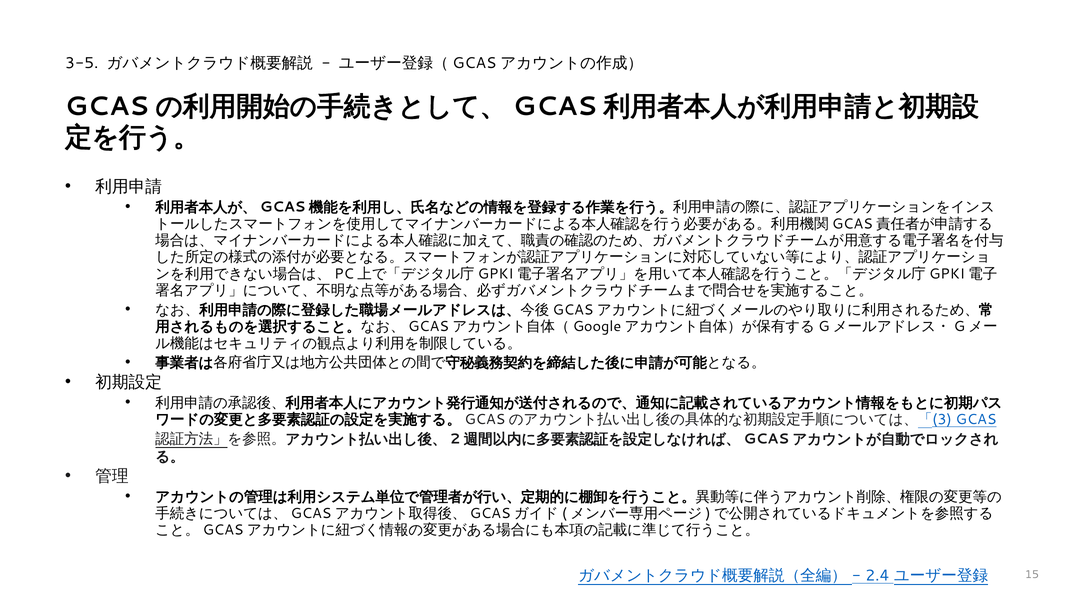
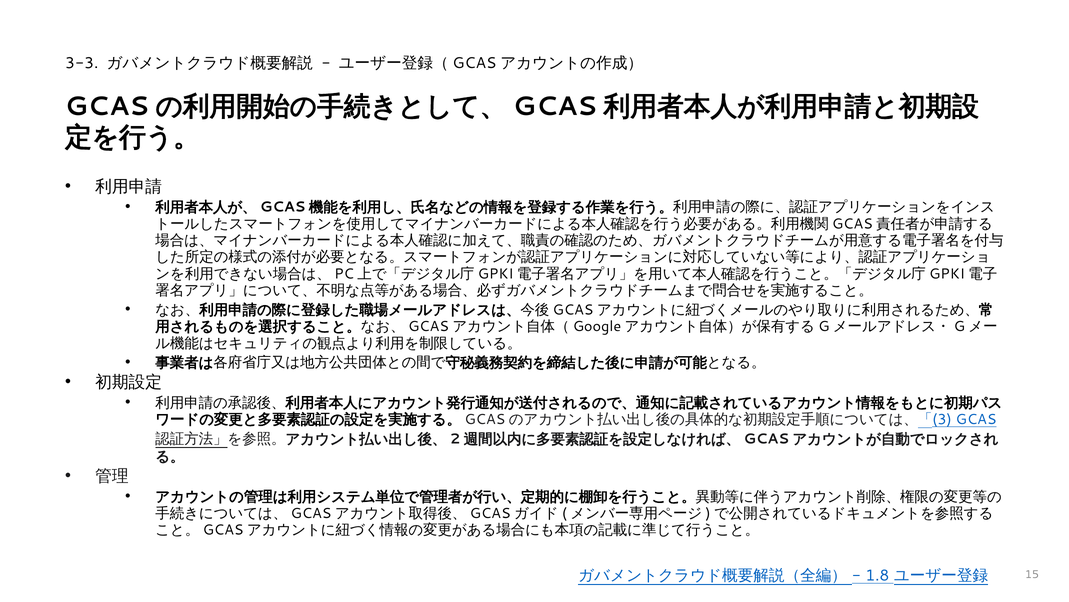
3-5: 3-5 -> 3-3 (82, 63)
2.4: 2.4 -> 1.8 (877, 575)
